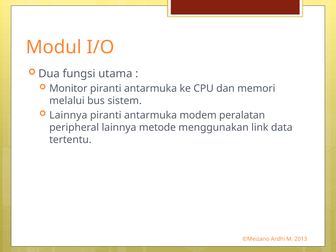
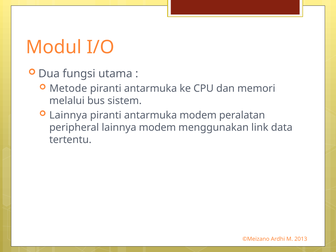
Monitor: Monitor -> Metode (68, 88)
lainnya metode: metode -> modem (157, 127)
